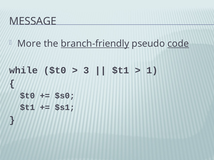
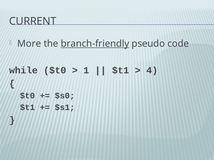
MESSAGE: MESSAGE -> CURRENT (33, 21)
code underline: present -> none (178, 44)
3: 3 -> 1 (86, 70)
1: 1 -> 4 (152, 70)
